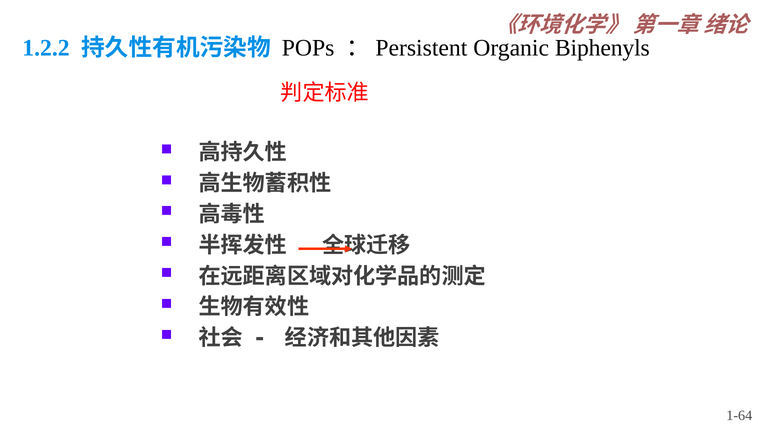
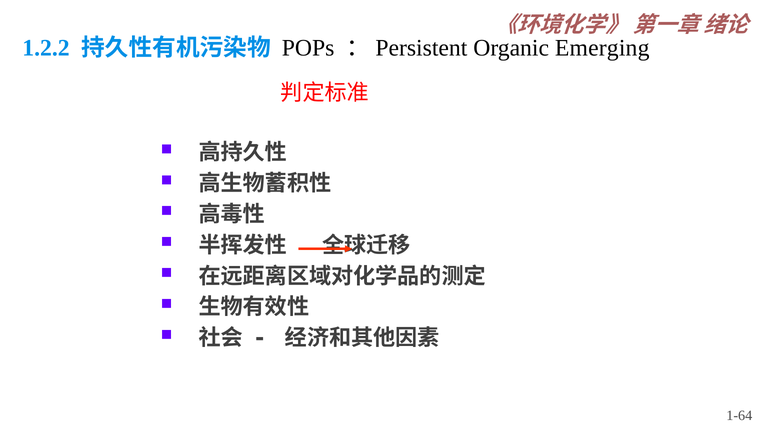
Biphenyls: Biphenyls -> Emerging (602, 48)
